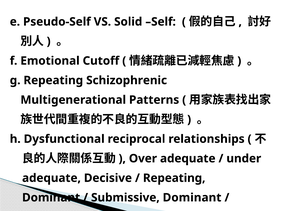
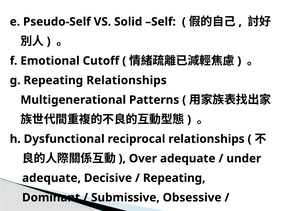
Repeating Schizophrenic: Schizophrenic -> Relationships (127, 80)
Submissive Dominant: Dominant -> Obsessive (192, 197)
